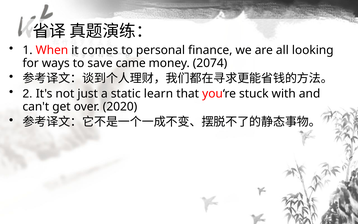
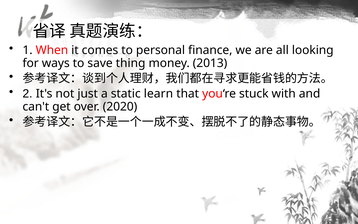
came: came -> thing (131, 63)
2074: 2074 -> 2013 (210, 63)
